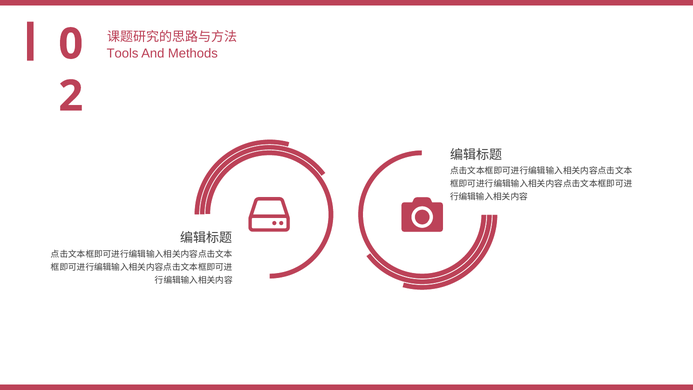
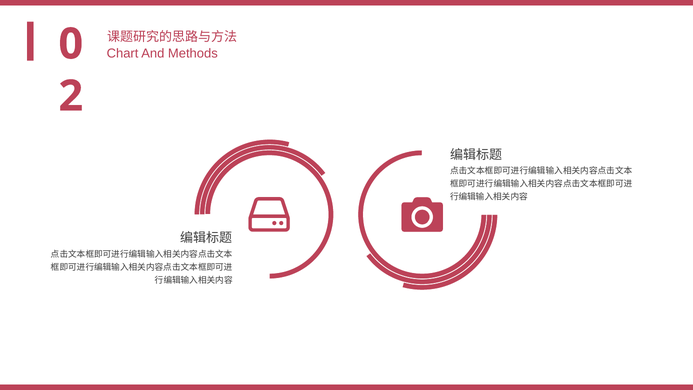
Tools: Tools -> Chart (123, 54)
